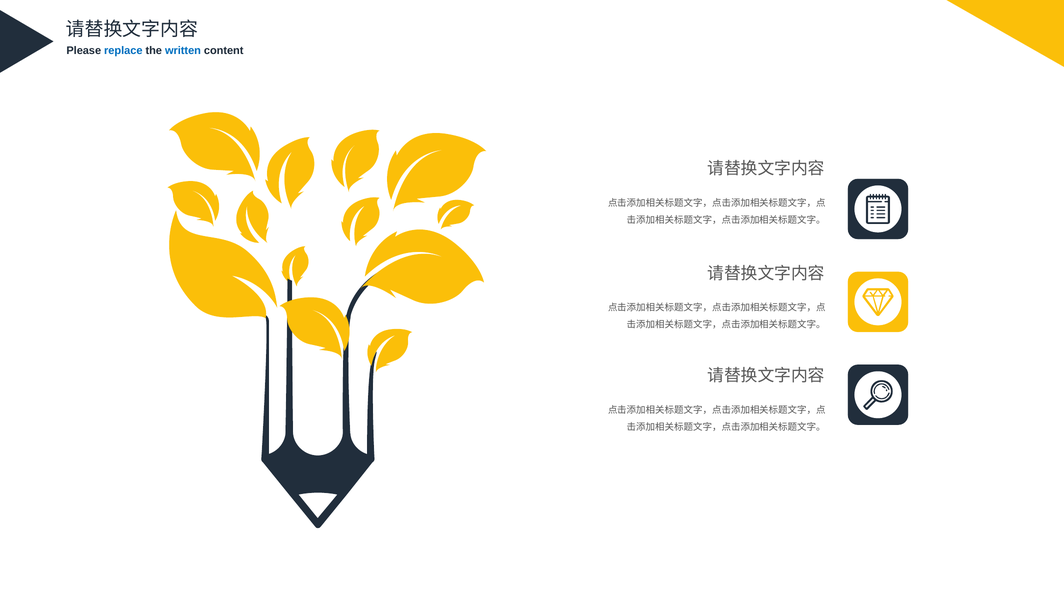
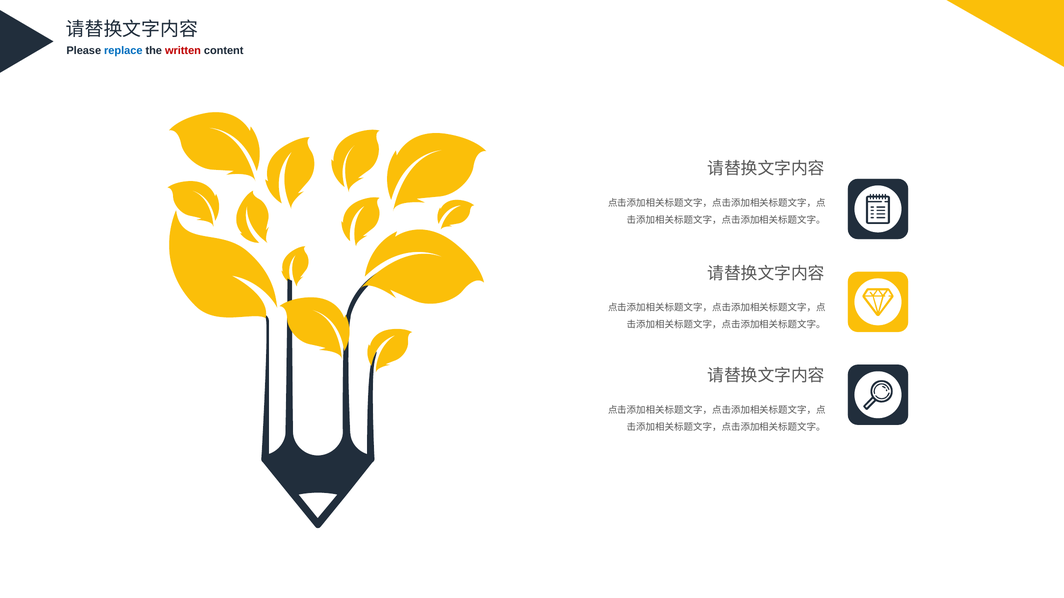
written colour: blue -> red (183, 51)
